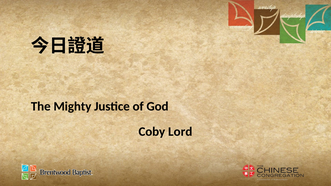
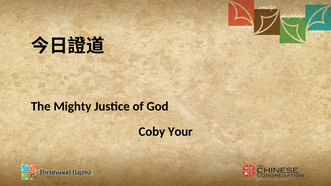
Lord: Lord -> Your (180, 132)
